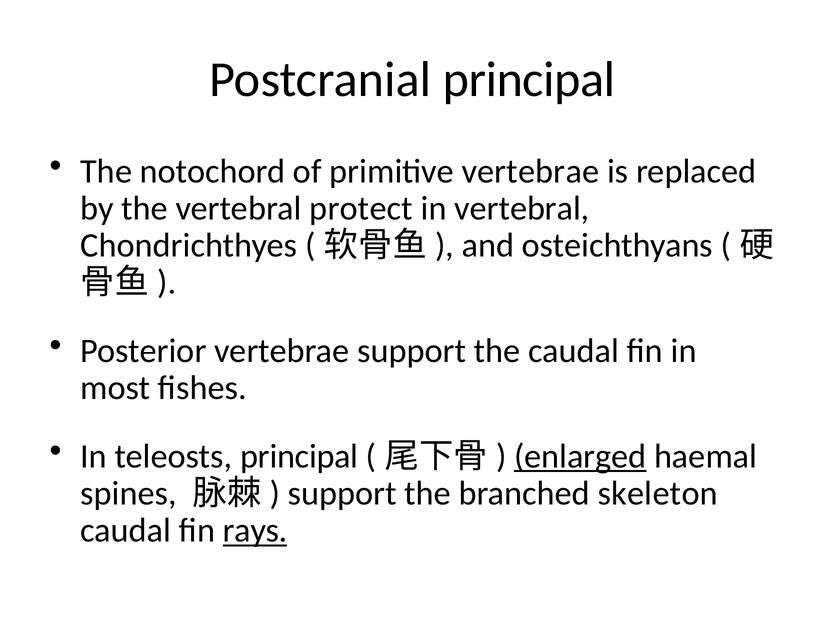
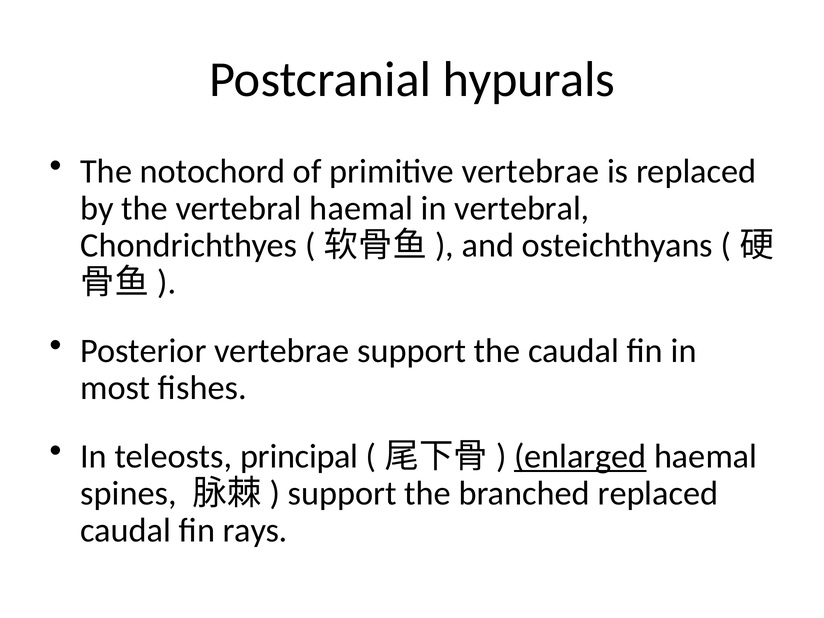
Postcranial principal: principal -> hypurals (529, 80)
vertebral protect: protect -> haemal (361, 208)
branched skeleton: skeleton -> replaced (658, 493)
rays underline: present -> none (255, 531)
